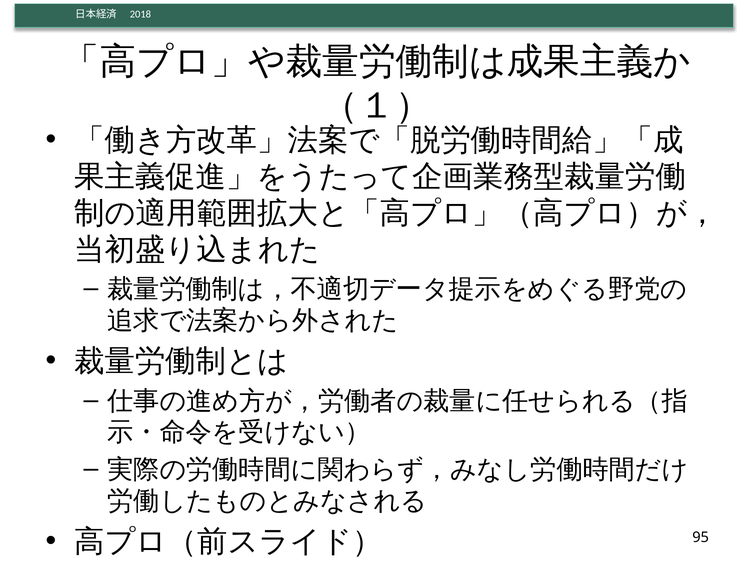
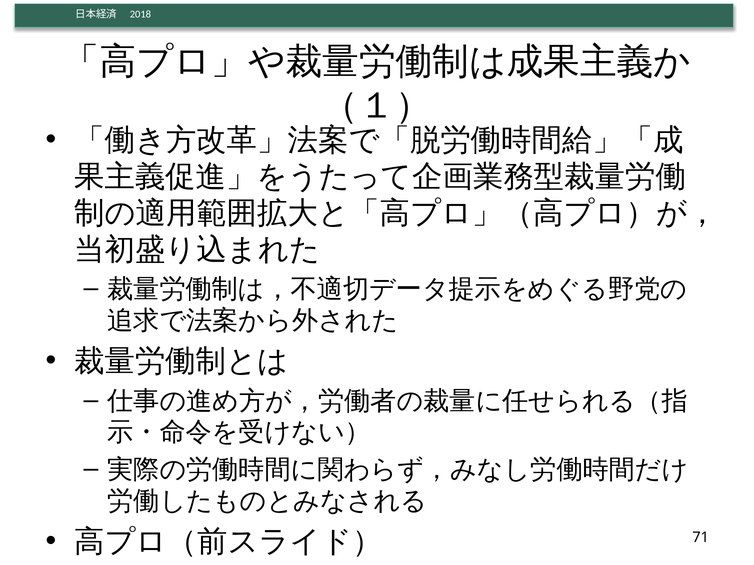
95: 95 -> 71 (701, 538)
